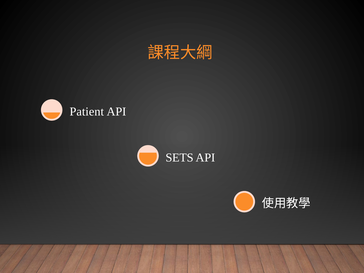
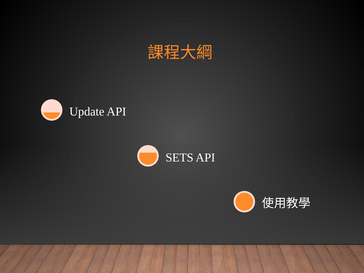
Patient: Patient -> Update (87, 112)
